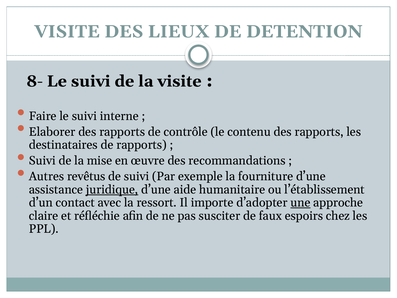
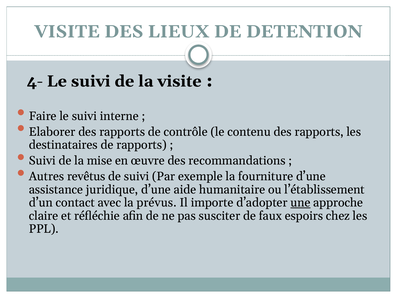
8-: 8- -> 4- (35, 81)
juridique underline: present -> none (112, 189)
ressort: ressort -> prévus (157, 203)
